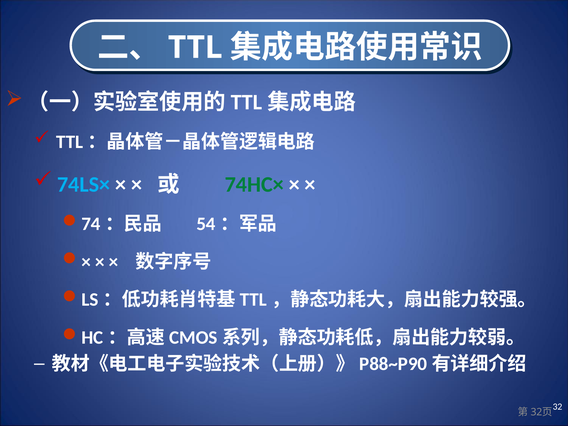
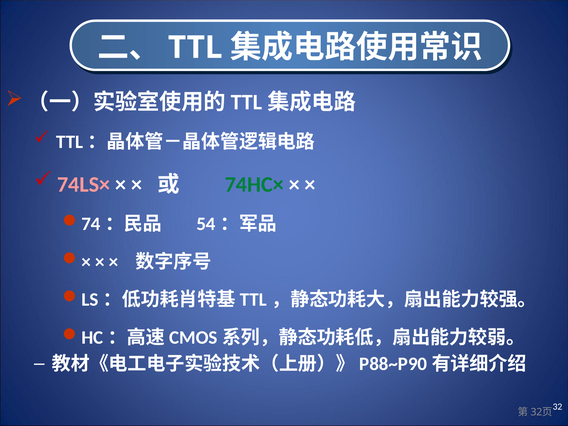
74LS× colour: light blue -> pink (84, 184)
